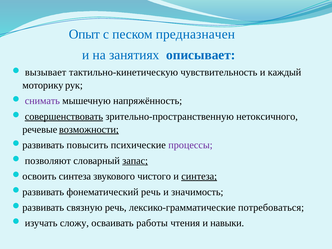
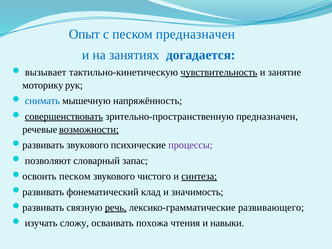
описывает: описывает -> догадается (201, 55)
чувствительность underline: none -> present (219, 72)
каждый: каждый -> занятие (284, 72)
снимать colour: purple -> blue (42, 101)
зрительно-пространственную нетоксичного: нетоксичного -> предназначен (267, 116)
повысить: повысить -> звукового (87, 145)
запас underline: present -> none (135, 161)
синтеза: синтеза -> песком (75, 176)
фонематический речь: речь -> клад (151, 192)
речь underline: none -> present (116, 208)
потребоваться: потребоваться -> развивающего (271, 208)
работы: работы -> похожа (152, 223)
